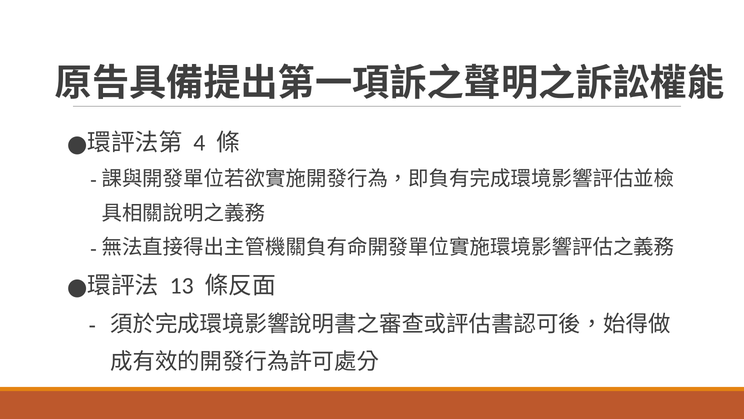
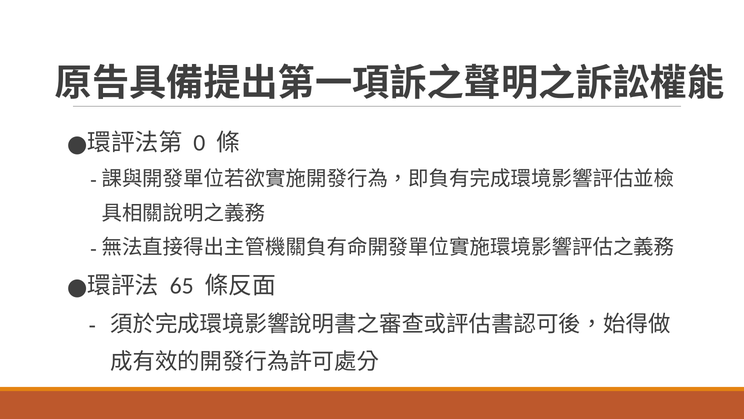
4: 4 -> 0 (199, 143)
13: 13 -> 65 (182, 285)
